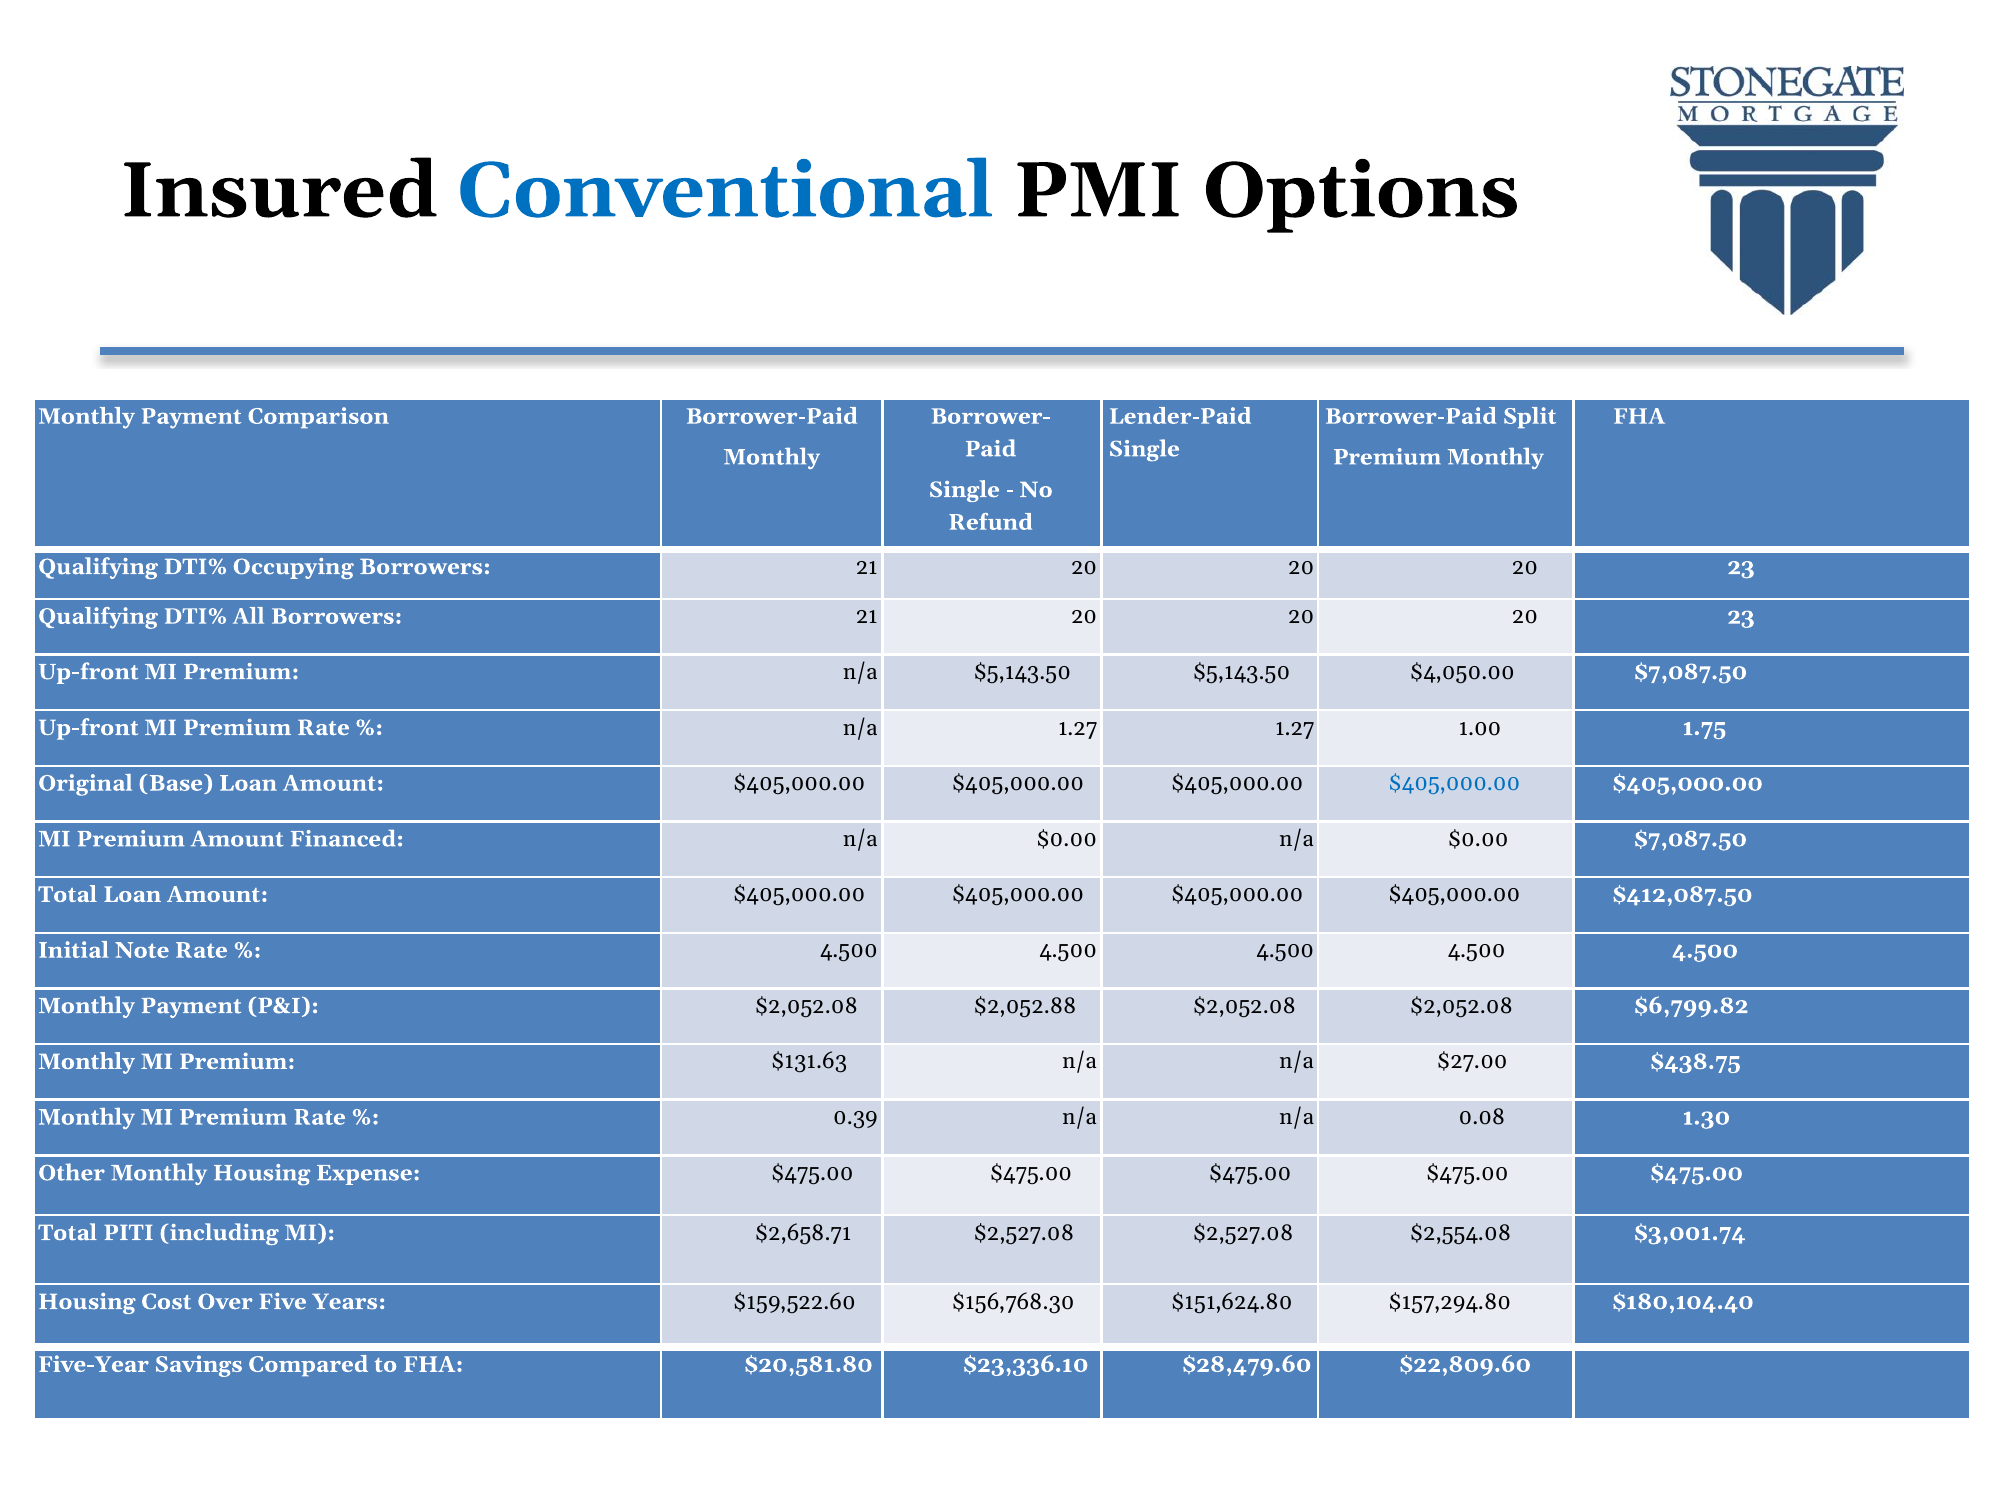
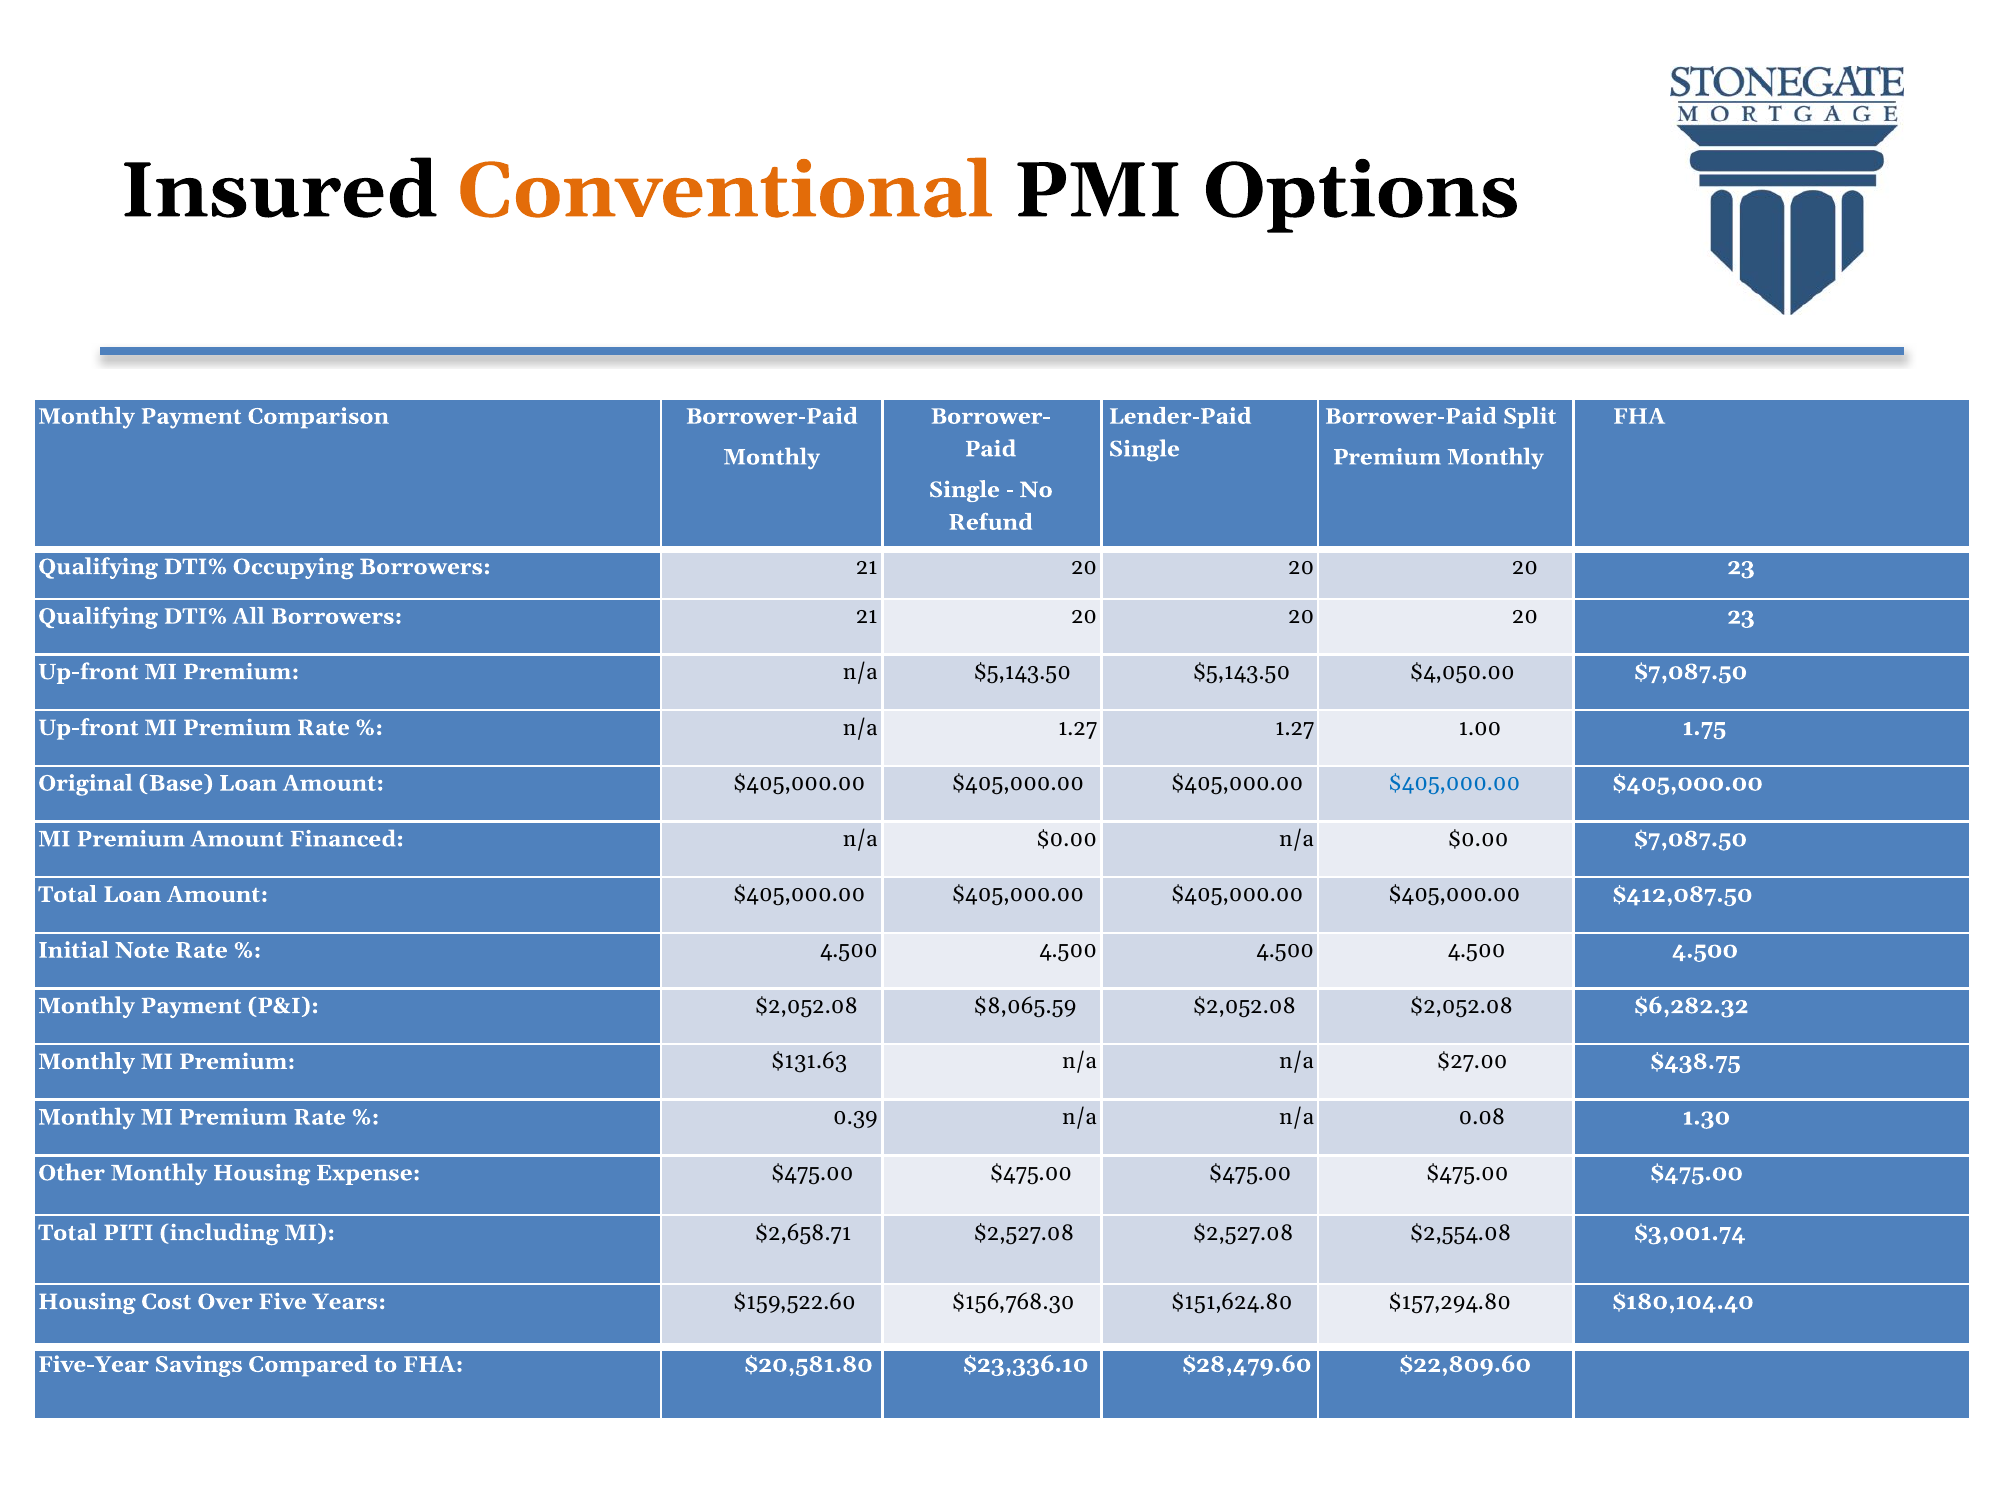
Conventional colour: blue -> orange (726, 191)
$2,052.88: $2,052.88 -> $8,065.59 (1025, 1006)
$6,799.82: $6,799.82 -> $6,282.32 (1691, 1006)
